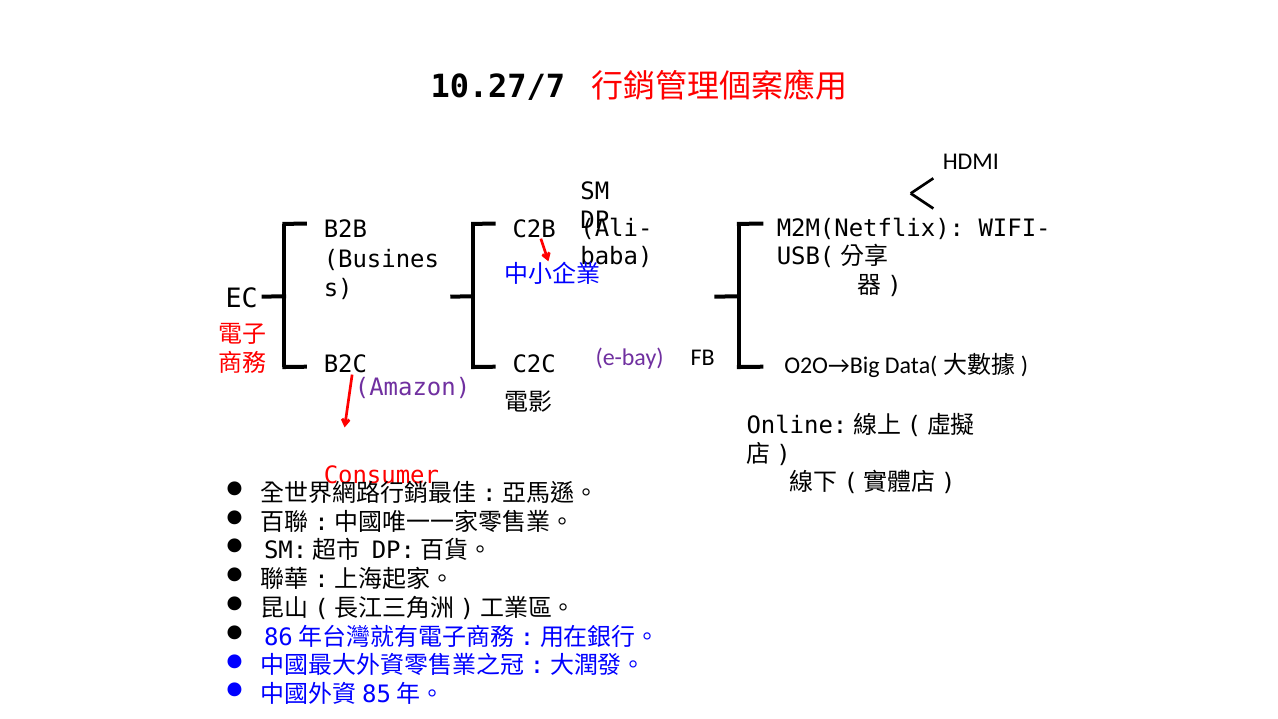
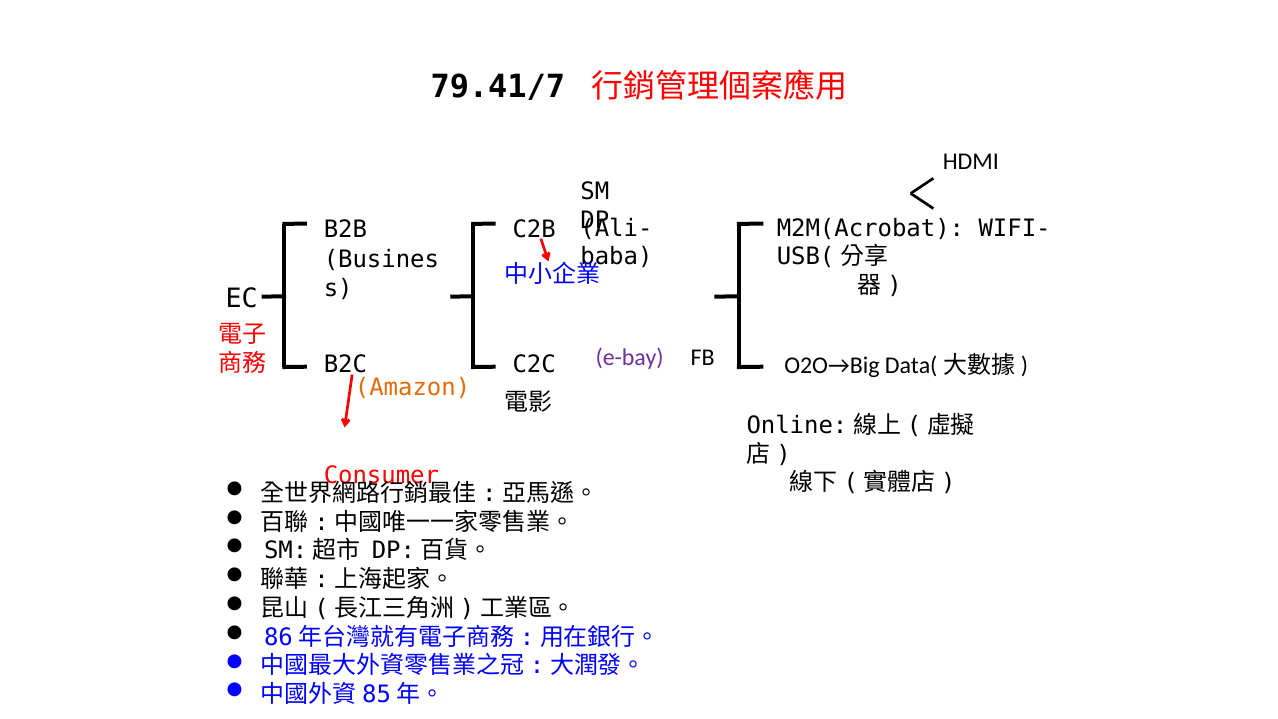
10.27/7: 10.27/7 -> 79.41/7 (498, 87)
M2M(Netflix: M2M(Netflix -> M2M(Acrobat (870, 228)
Amazon colour: purple -> orange (413, 388)
